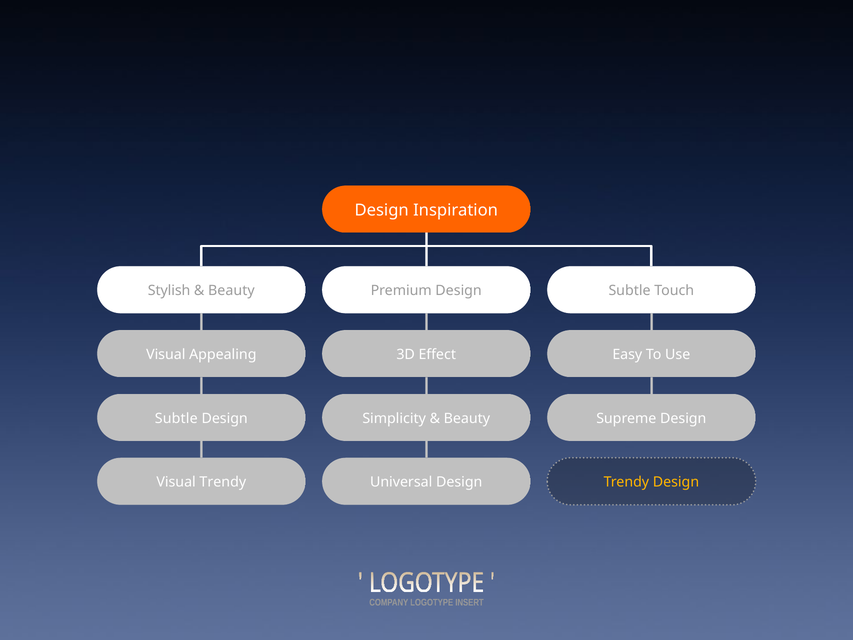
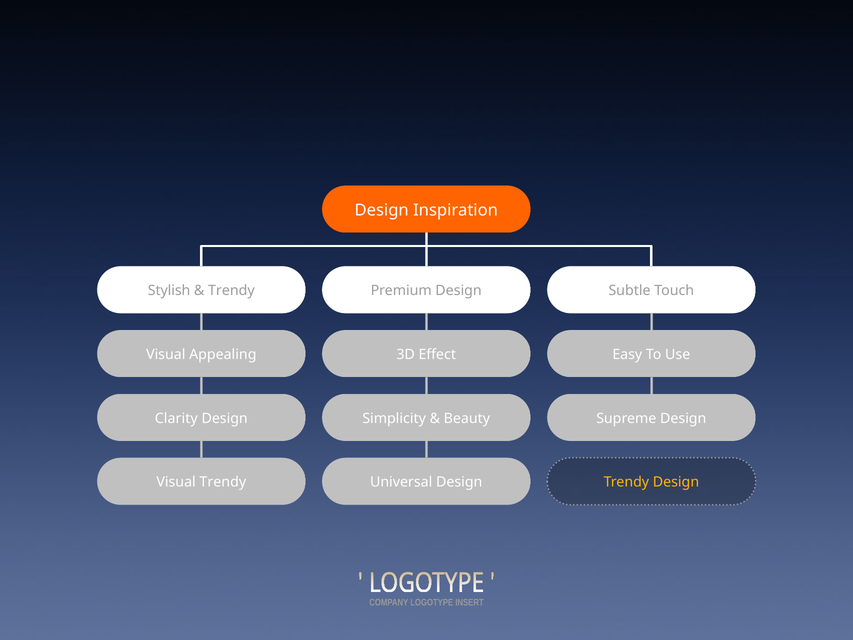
Beauty: Beauty -> Trendy (231, 291)
Subtle: Subtle -> Clarity (176, 418)
